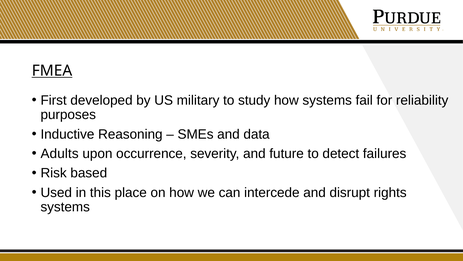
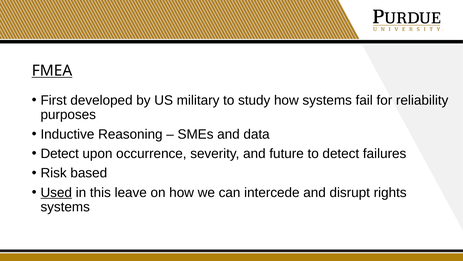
Adults: Adults -> Detect (60, 153)
Used underline: none -> present (56, 192)
place: place -> leave (131, 192)
